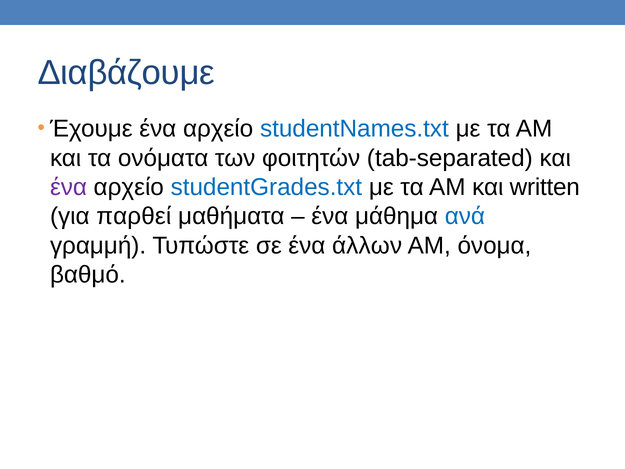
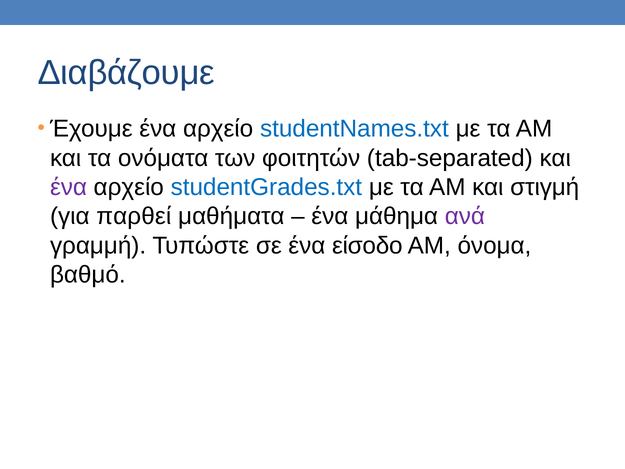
written: written -> στιγμή (545, 187)
ανά colour: blue -> purple (465, 216)
άλλων: άλλων -> είσοδο (367, 246)
